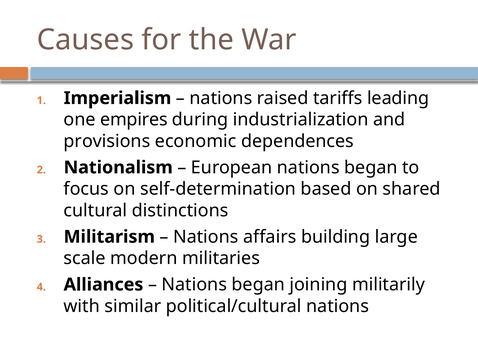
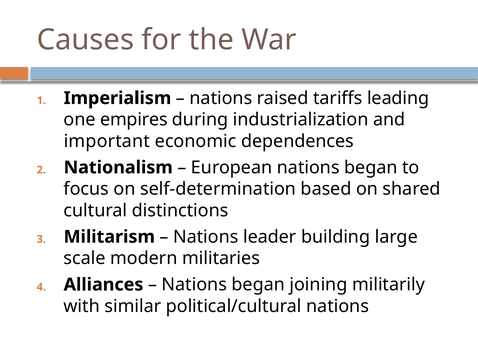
provisions: provisions -> important (107, 141)
affairs: affairs -> leader (270, 236)
